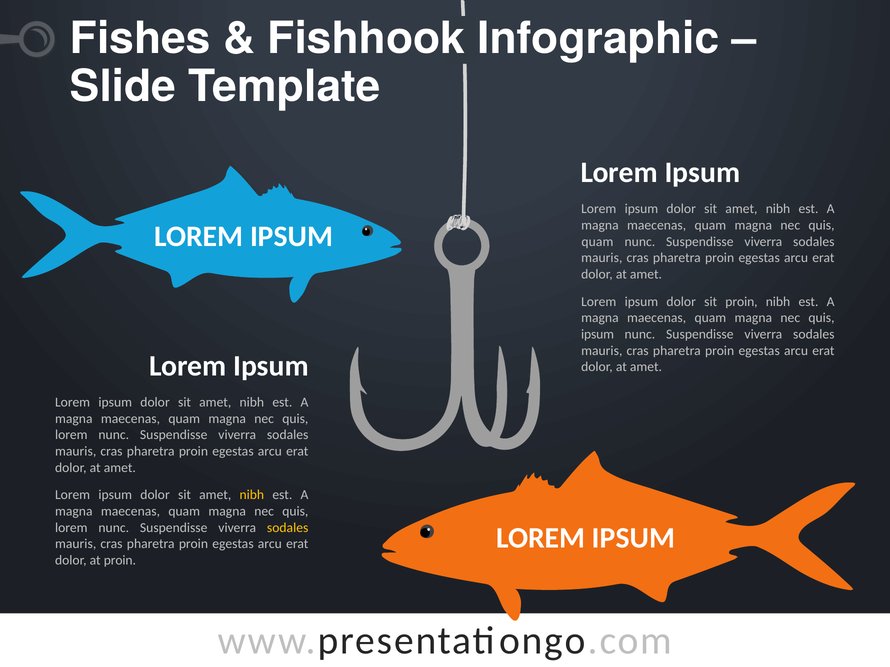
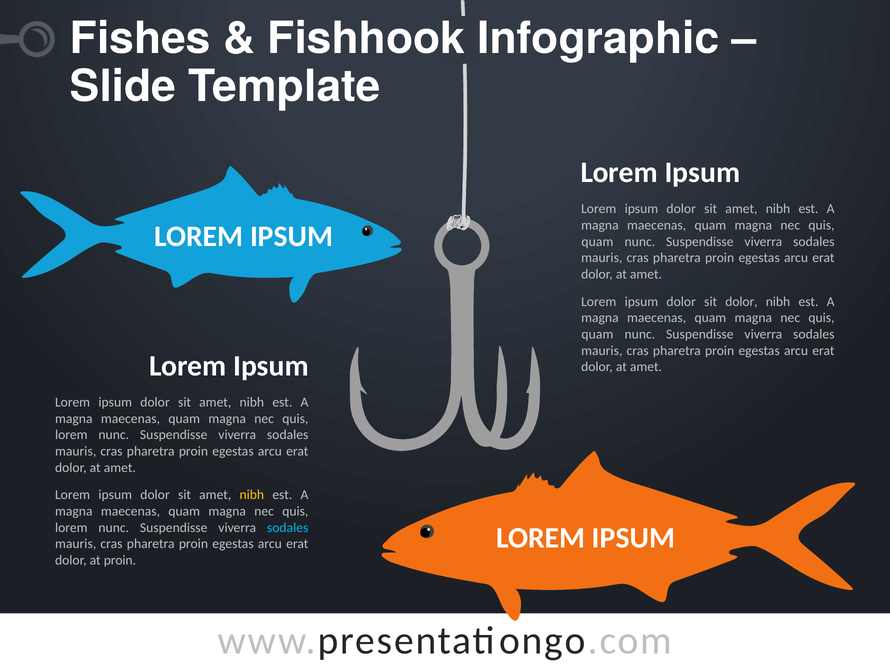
sit proin: proin -> dolor (741, 302)
ipsum: ipsum -> quam (597, 334)
sodales colour: yellow -> light blue (288, 528)
